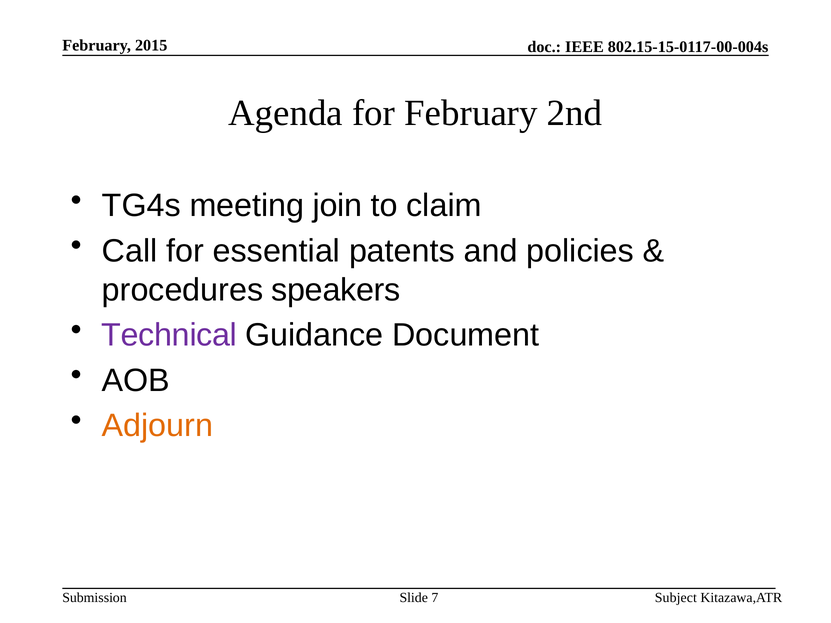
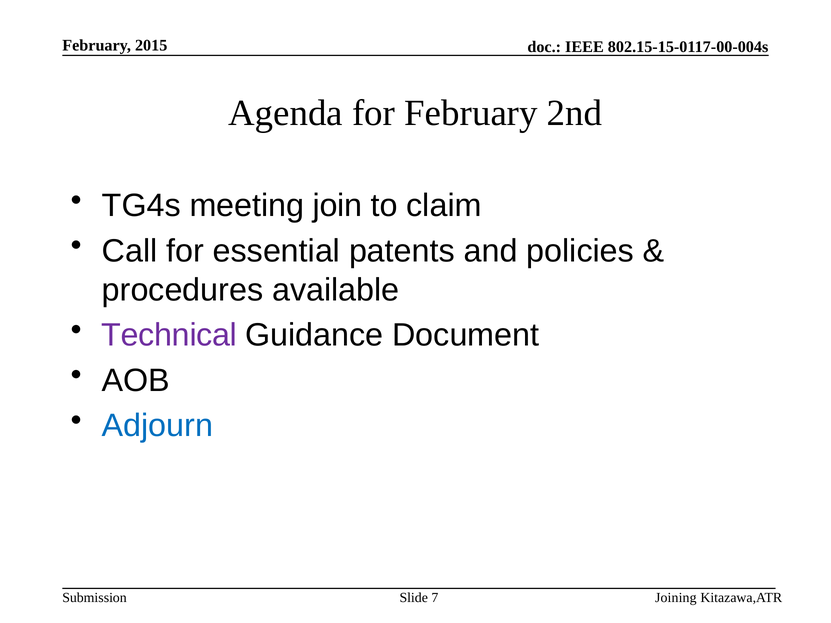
speakers: speakers -> available (336, 290)
Adjourn colour: orange -> blue (157, 426)
Subject: Subject -> Joining (676, 598)
